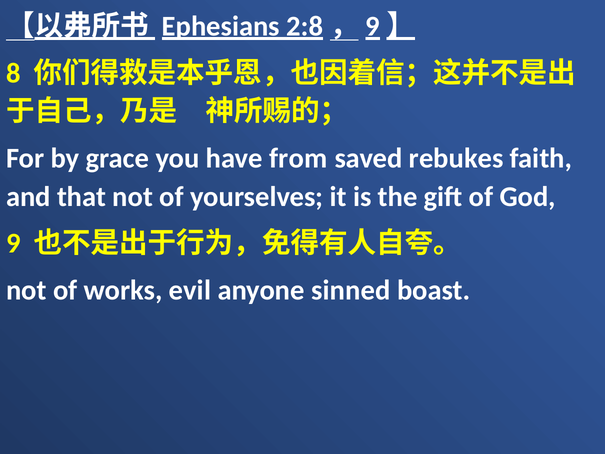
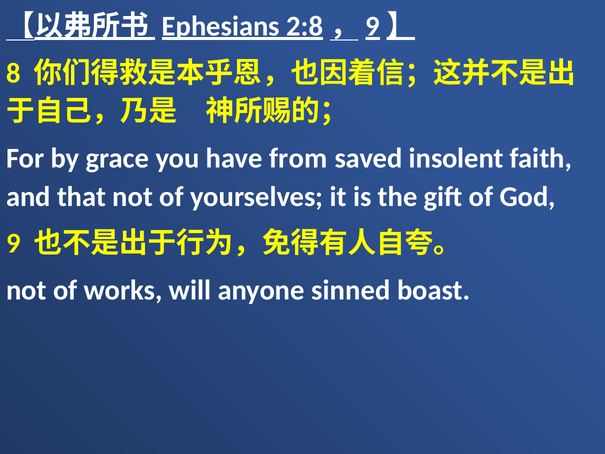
rebukes: rebukes -> insolent (456, 158)
evil: evil -> will (190, 290)
